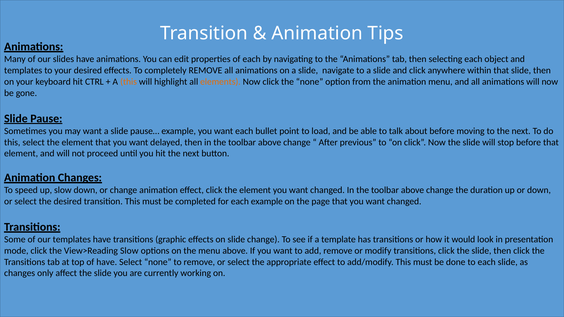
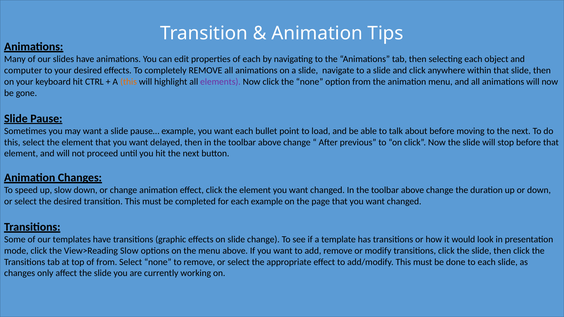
templates: templates -> computer (23, 70)
elements colour: orange -> purple (220, 82)
of have: have -> from (107, 262)
